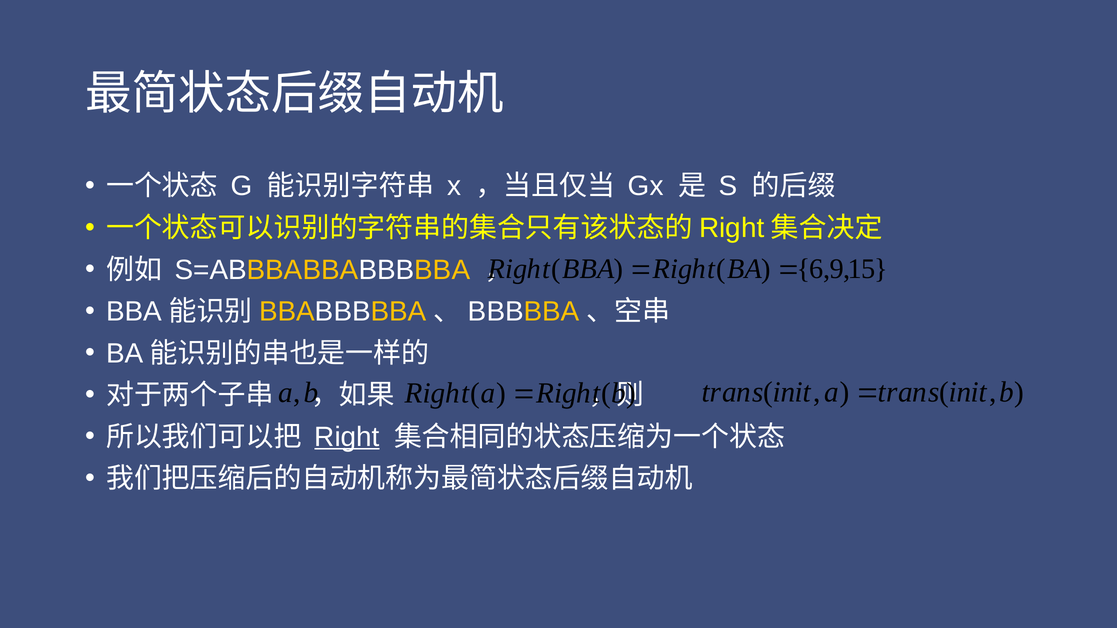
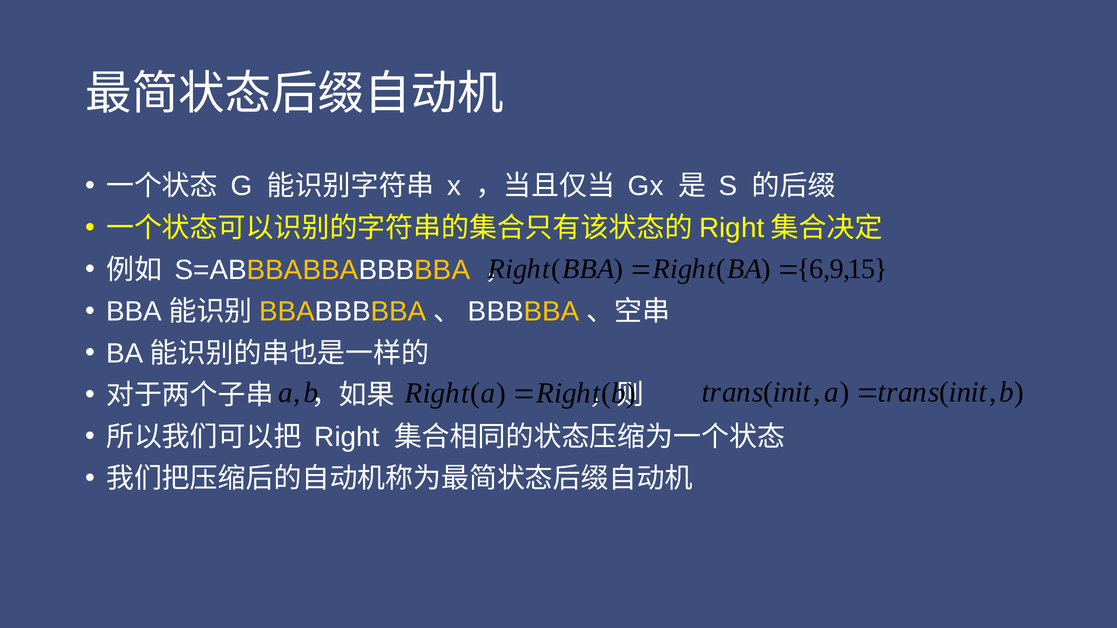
Right underline: present -> none (347, 437)
